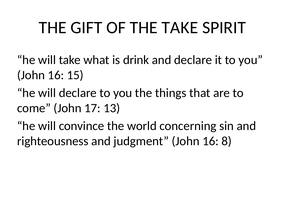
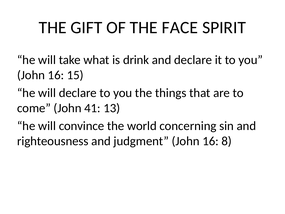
THE TAKE: TAKE -> FACE (180, 28)
17: 17 -> 41 (92, 108)
